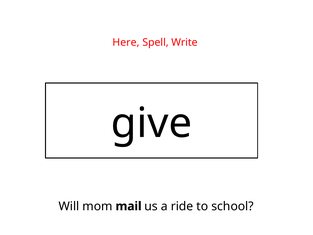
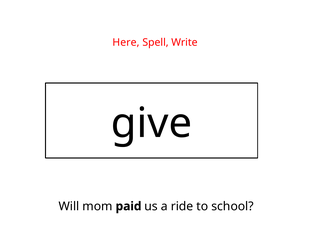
mail: mail -> paid (129, 206)
